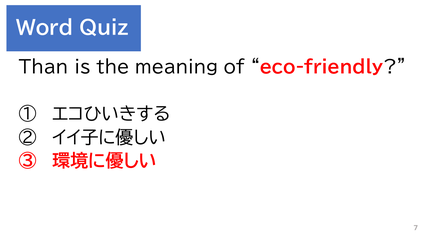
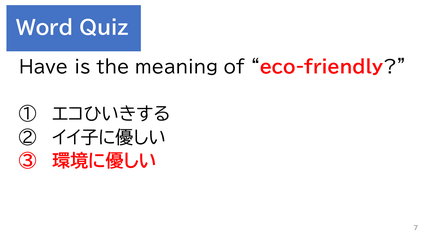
Than: Than -> Have (44, 67)
